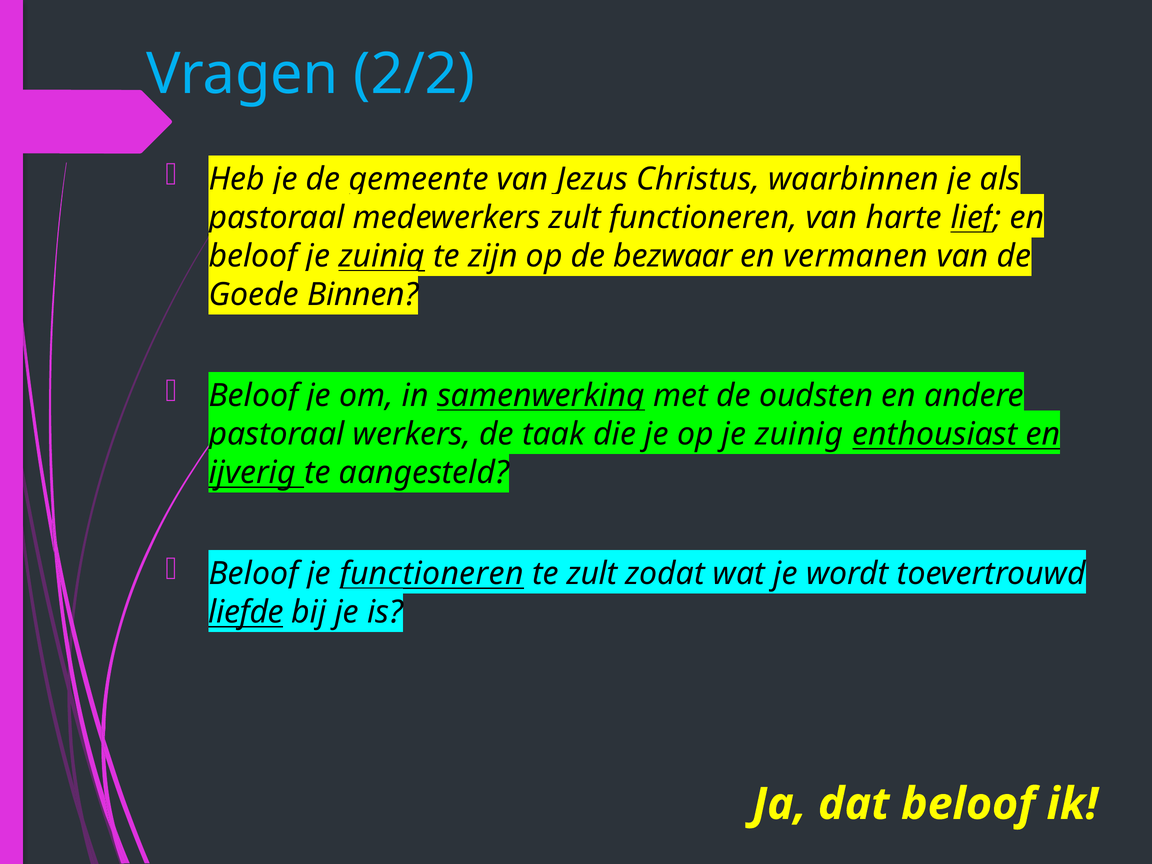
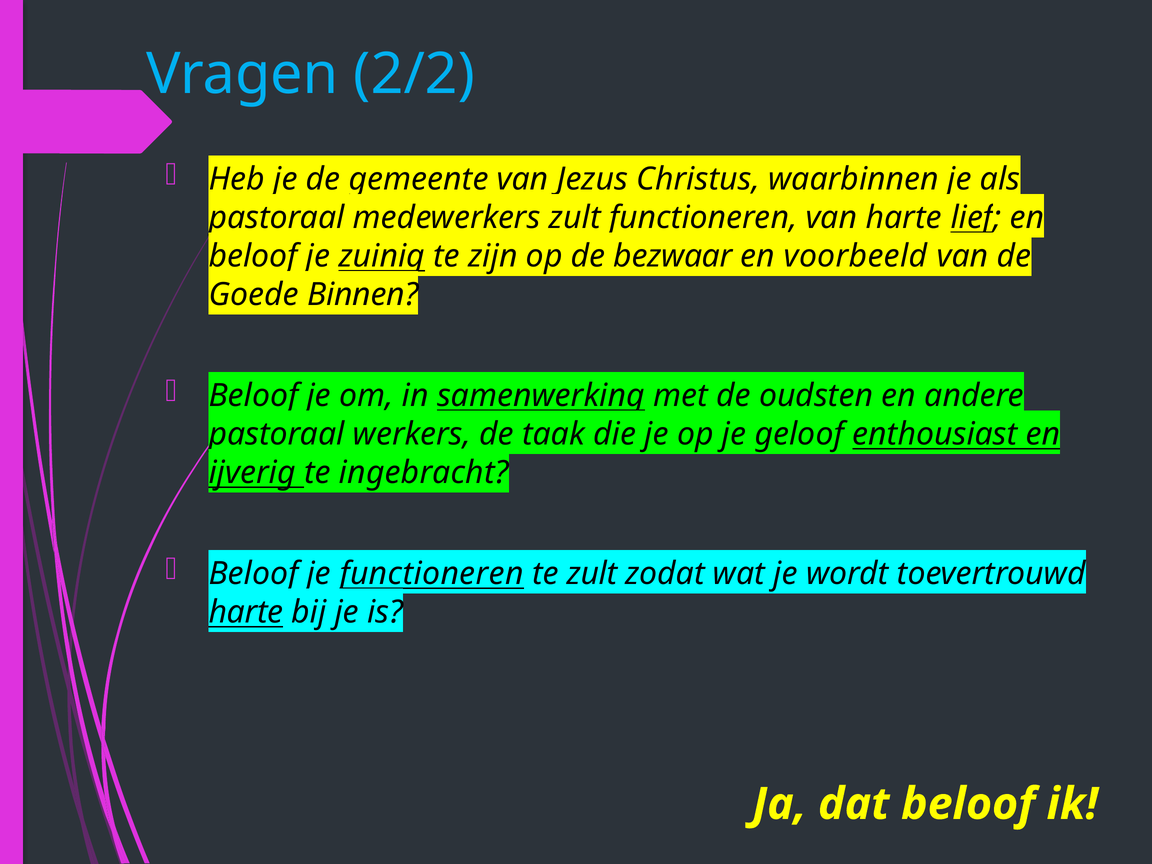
vermanen: vermanen -> voorbeeld (856, 256)
op je zuinig: zuinig -> geloof (799, 434)
aangesteld: aangesteld -> ingebracht (424, 473)
liefde: liefde -> harte (246, 612)
